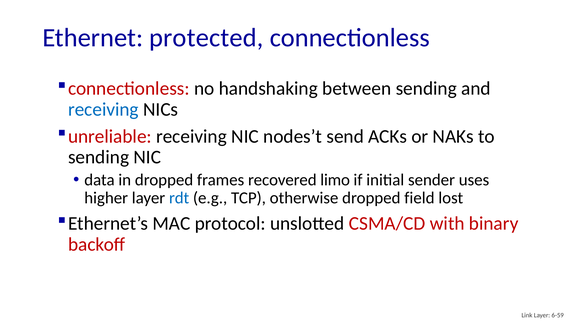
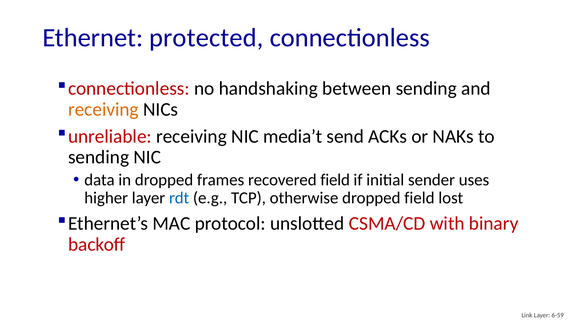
receiving colour: blue -> orange (103, 109)
nodes’t: nodes’t -> media’t (293, 136)
recovered limo: limo -> field (335, 180)
